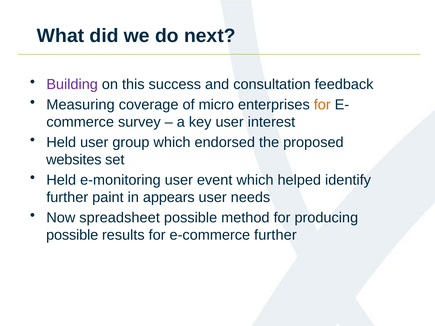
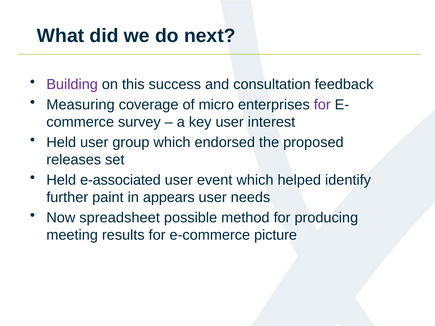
for colour: orange -> purple (322, 105)
websites: websites -> releases (74, 160)
e-monitoring: e-monitoring -> e-associated (120, 180)
possible: possible -> meeting (72, 235)
e-commerce further: further -> picture (276, 235)
